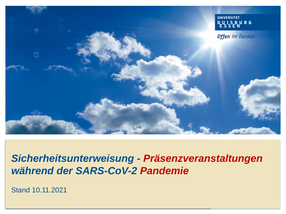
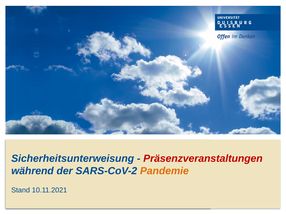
Pandemie colour: red -> orange (164, 171)
